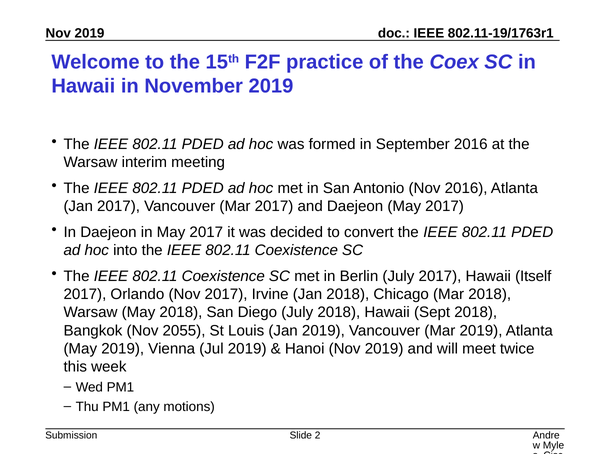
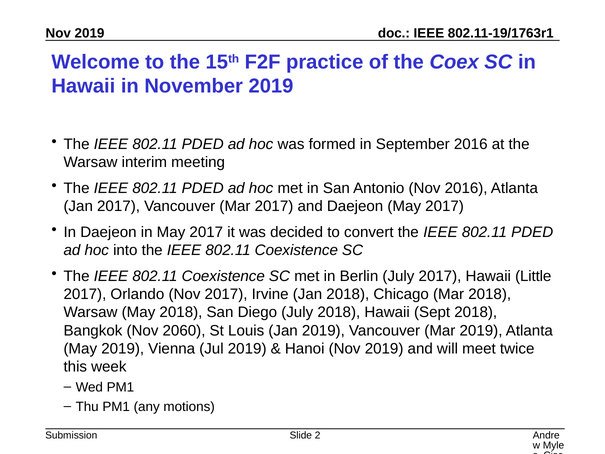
Itself: Itself -> Little (533, 276)
2055: 2055 -> 2060 (184, 330)
